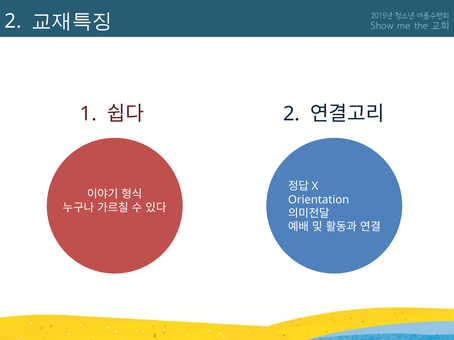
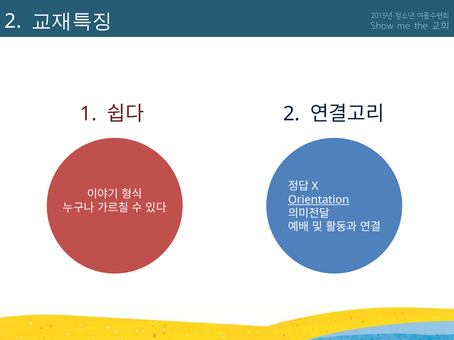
Orientation underline: none -> present (319, 200)
